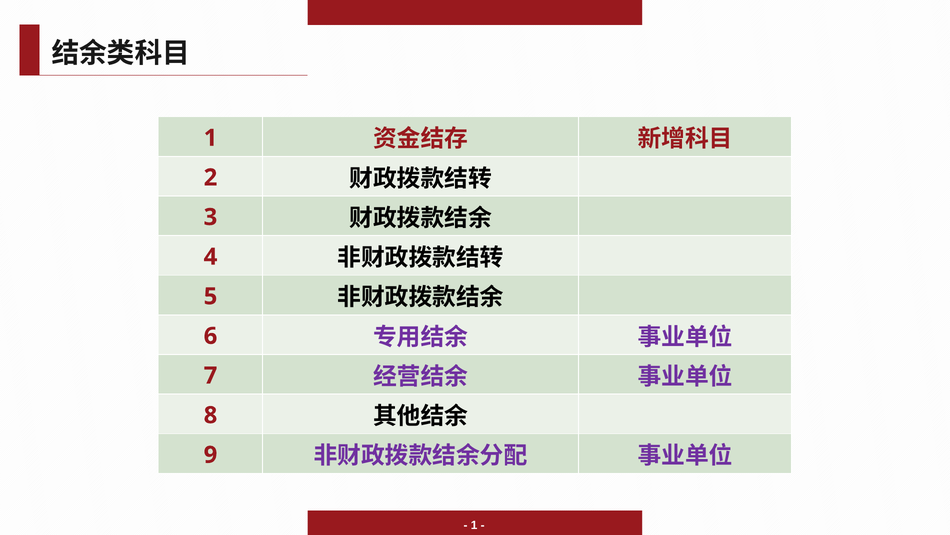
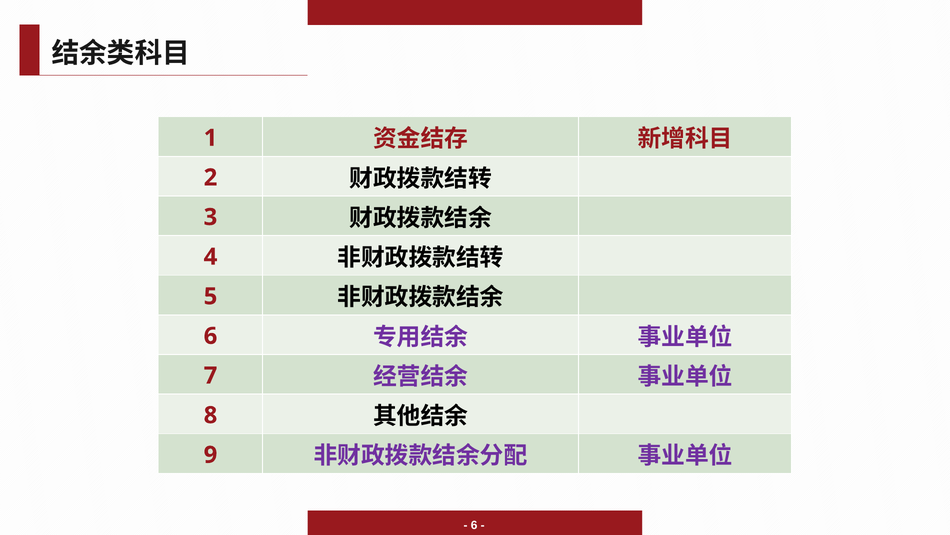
1: 1 -> 6 (474, 525)
